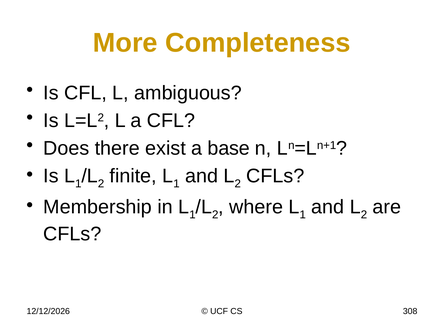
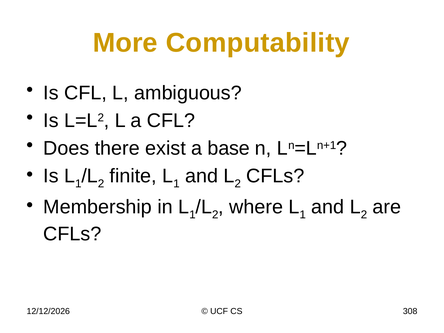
Completeness: Completeness -> Computability (258, 43)
